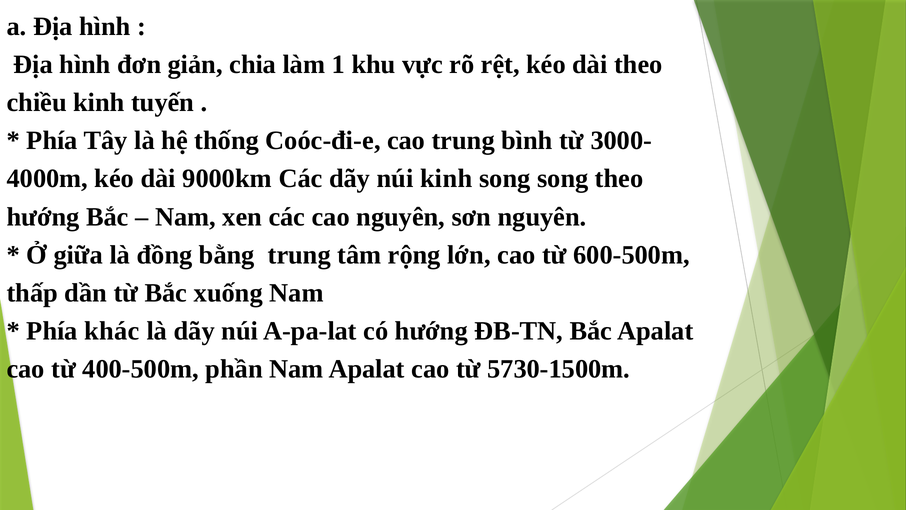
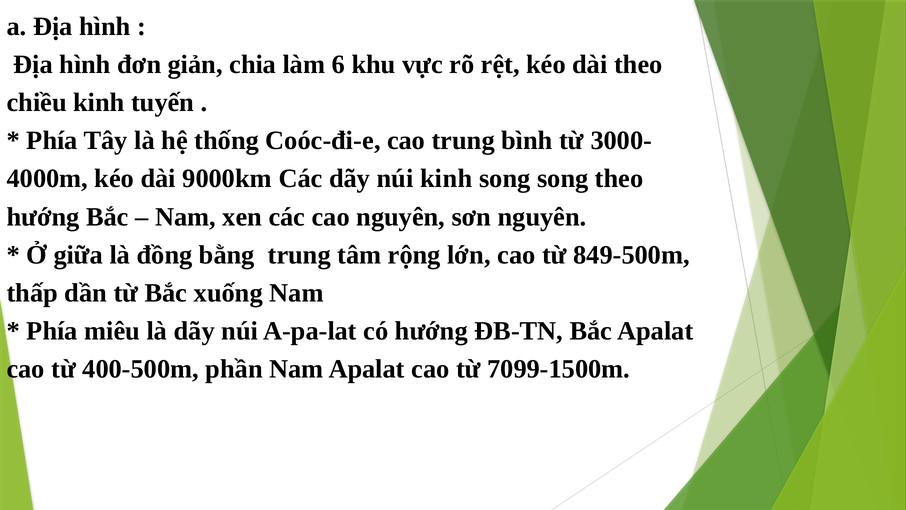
1: 1 -> 6 (338, 64)
600-500m: 600-500m -> 849-500m (631, 255)
khác: khác -> miêu (112, 331)
5730-1500m: 5730-1500m -> 7099-1500m (559, 369)
